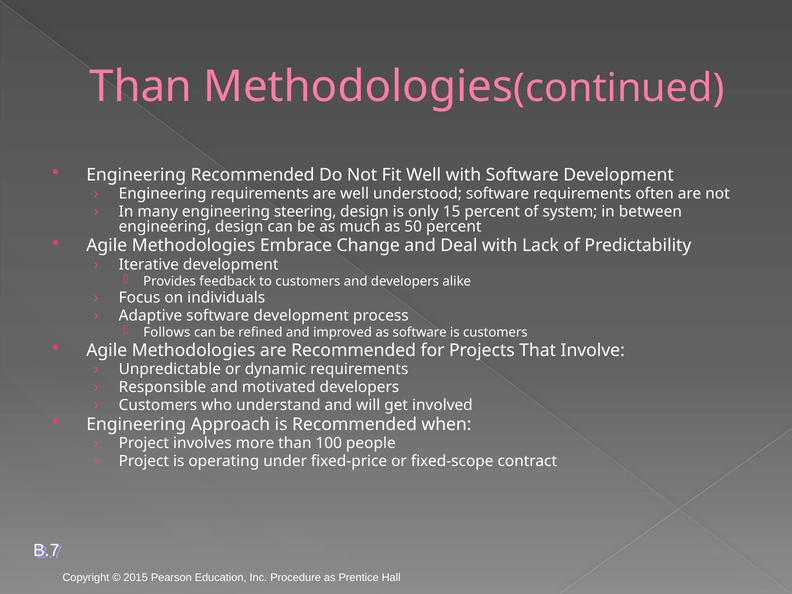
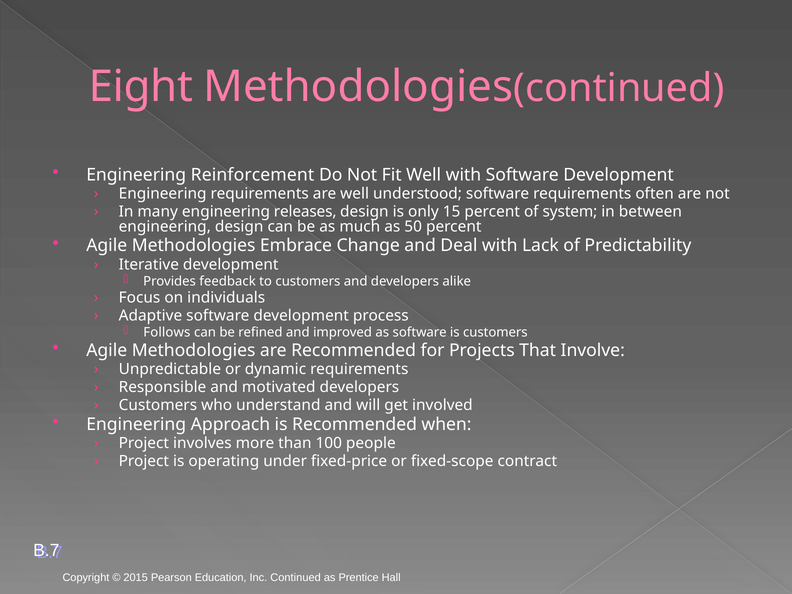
Than: Than -> Eight (141, 87)
Engineering Recommended: Recommended -> Reinforcement (253, 175)
steering: steering -> releases (305, 212)
Inc Procedure: Procedure -> Continued (296, 578)
